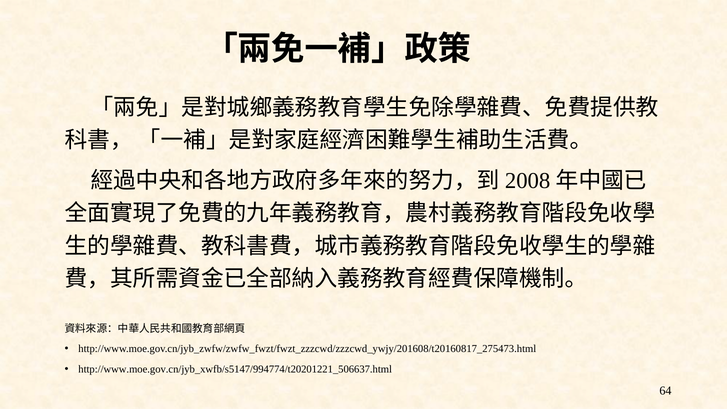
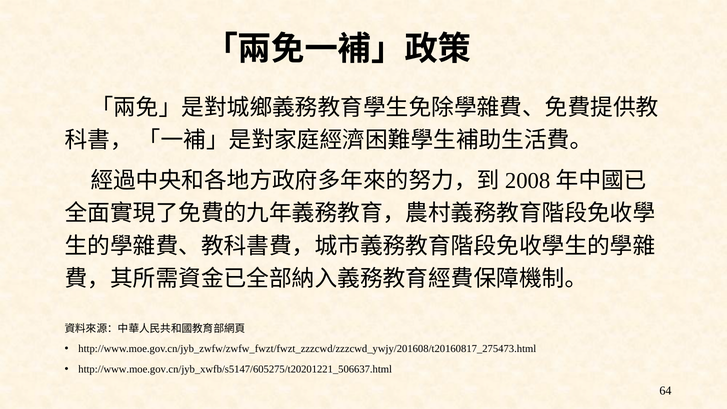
http://www.moe.gov.cn/jyb_xwfb/s5147/994774/t20201221_506637.html: http://www.moe.gov.cn/jyb_xwfb/s5147/994774/t20201221_506637.html -> http://www.moe.gov.cn/jyb_xwfb/s5147/605275/t20201221_506637.html (235, 369)
